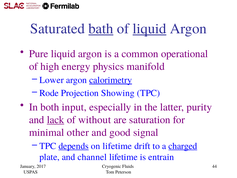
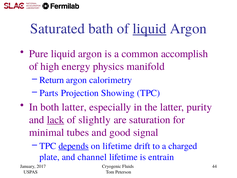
bath underline: present -> none (101, 29)
operational: operational -> accomplish (185, 54)
Lower: Lower -> Return (52, 80)
calorimetry underline: present -> none (111, 80)
Rode: Rode -> Parts (49, 93)
both input: input -> latter (74, 107)
without: without -> slightly (95, 120)
other: other -> tubes (78, 132)
charged underline: present -> none (183, 146)
